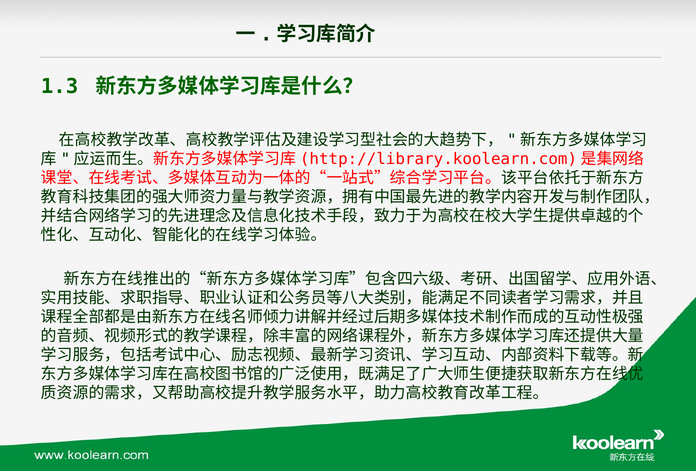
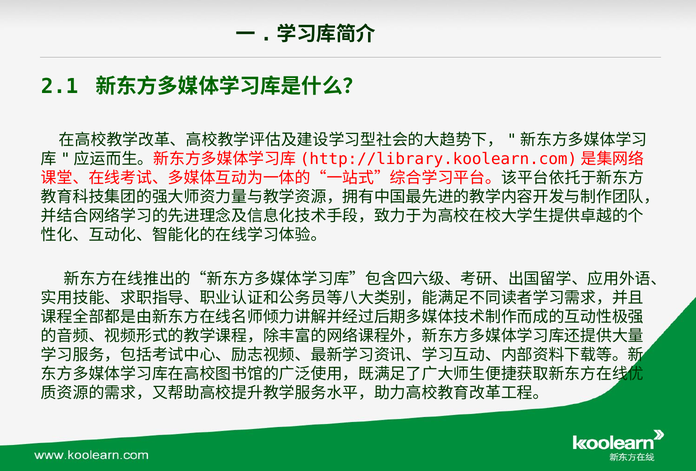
1.3: 1.3 -> 2.1 (60, 87)
